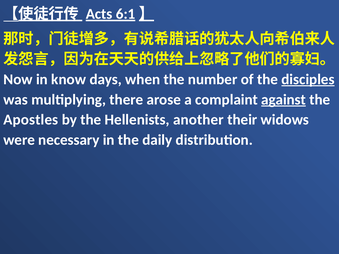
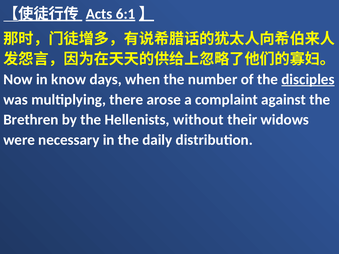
against underline: present -> none (284, 100)
Apostles: Apostles -> Brethren (31, 120)
another: another -> without (198, 120)
